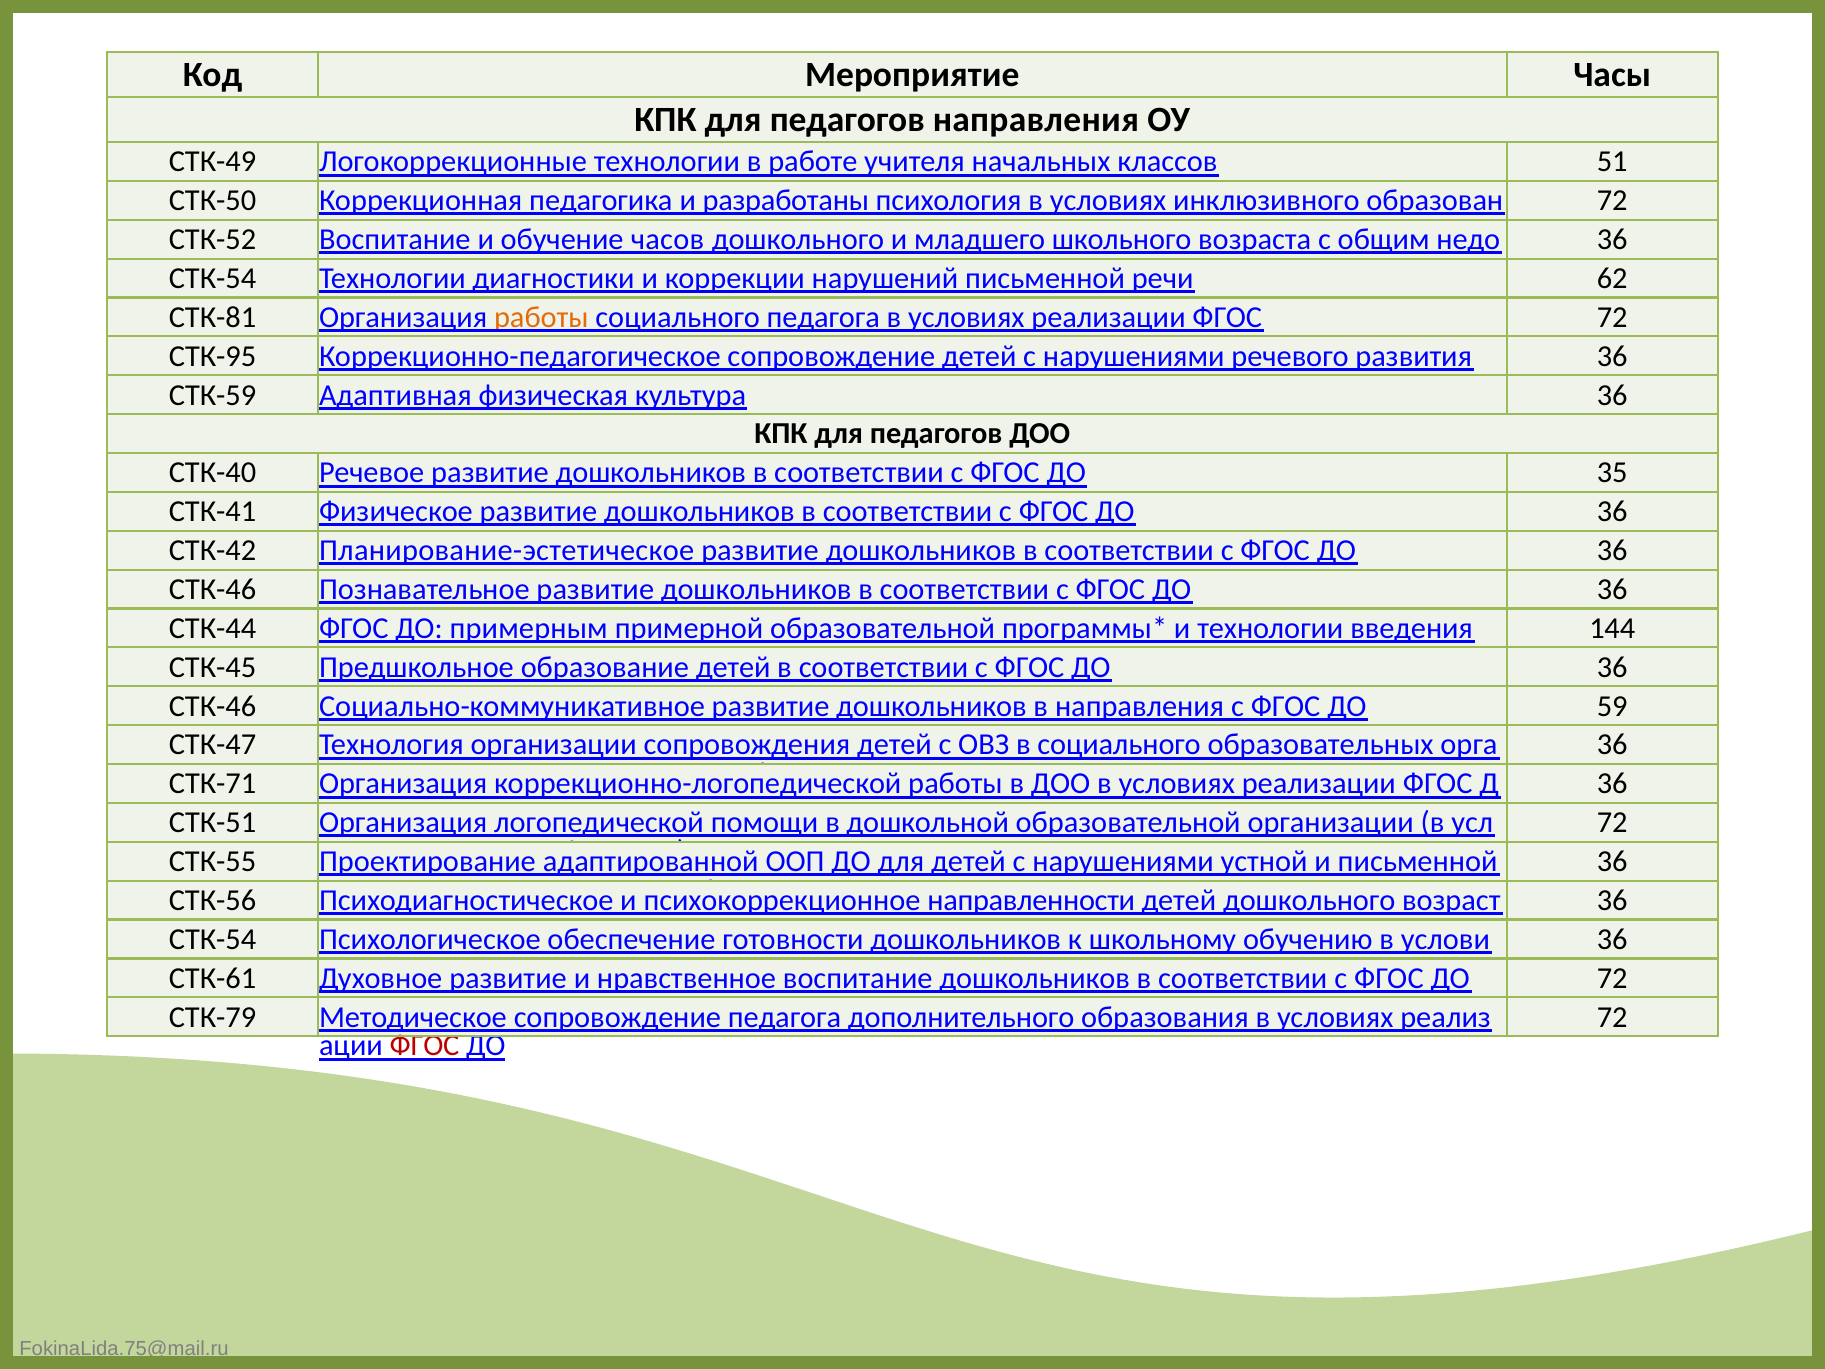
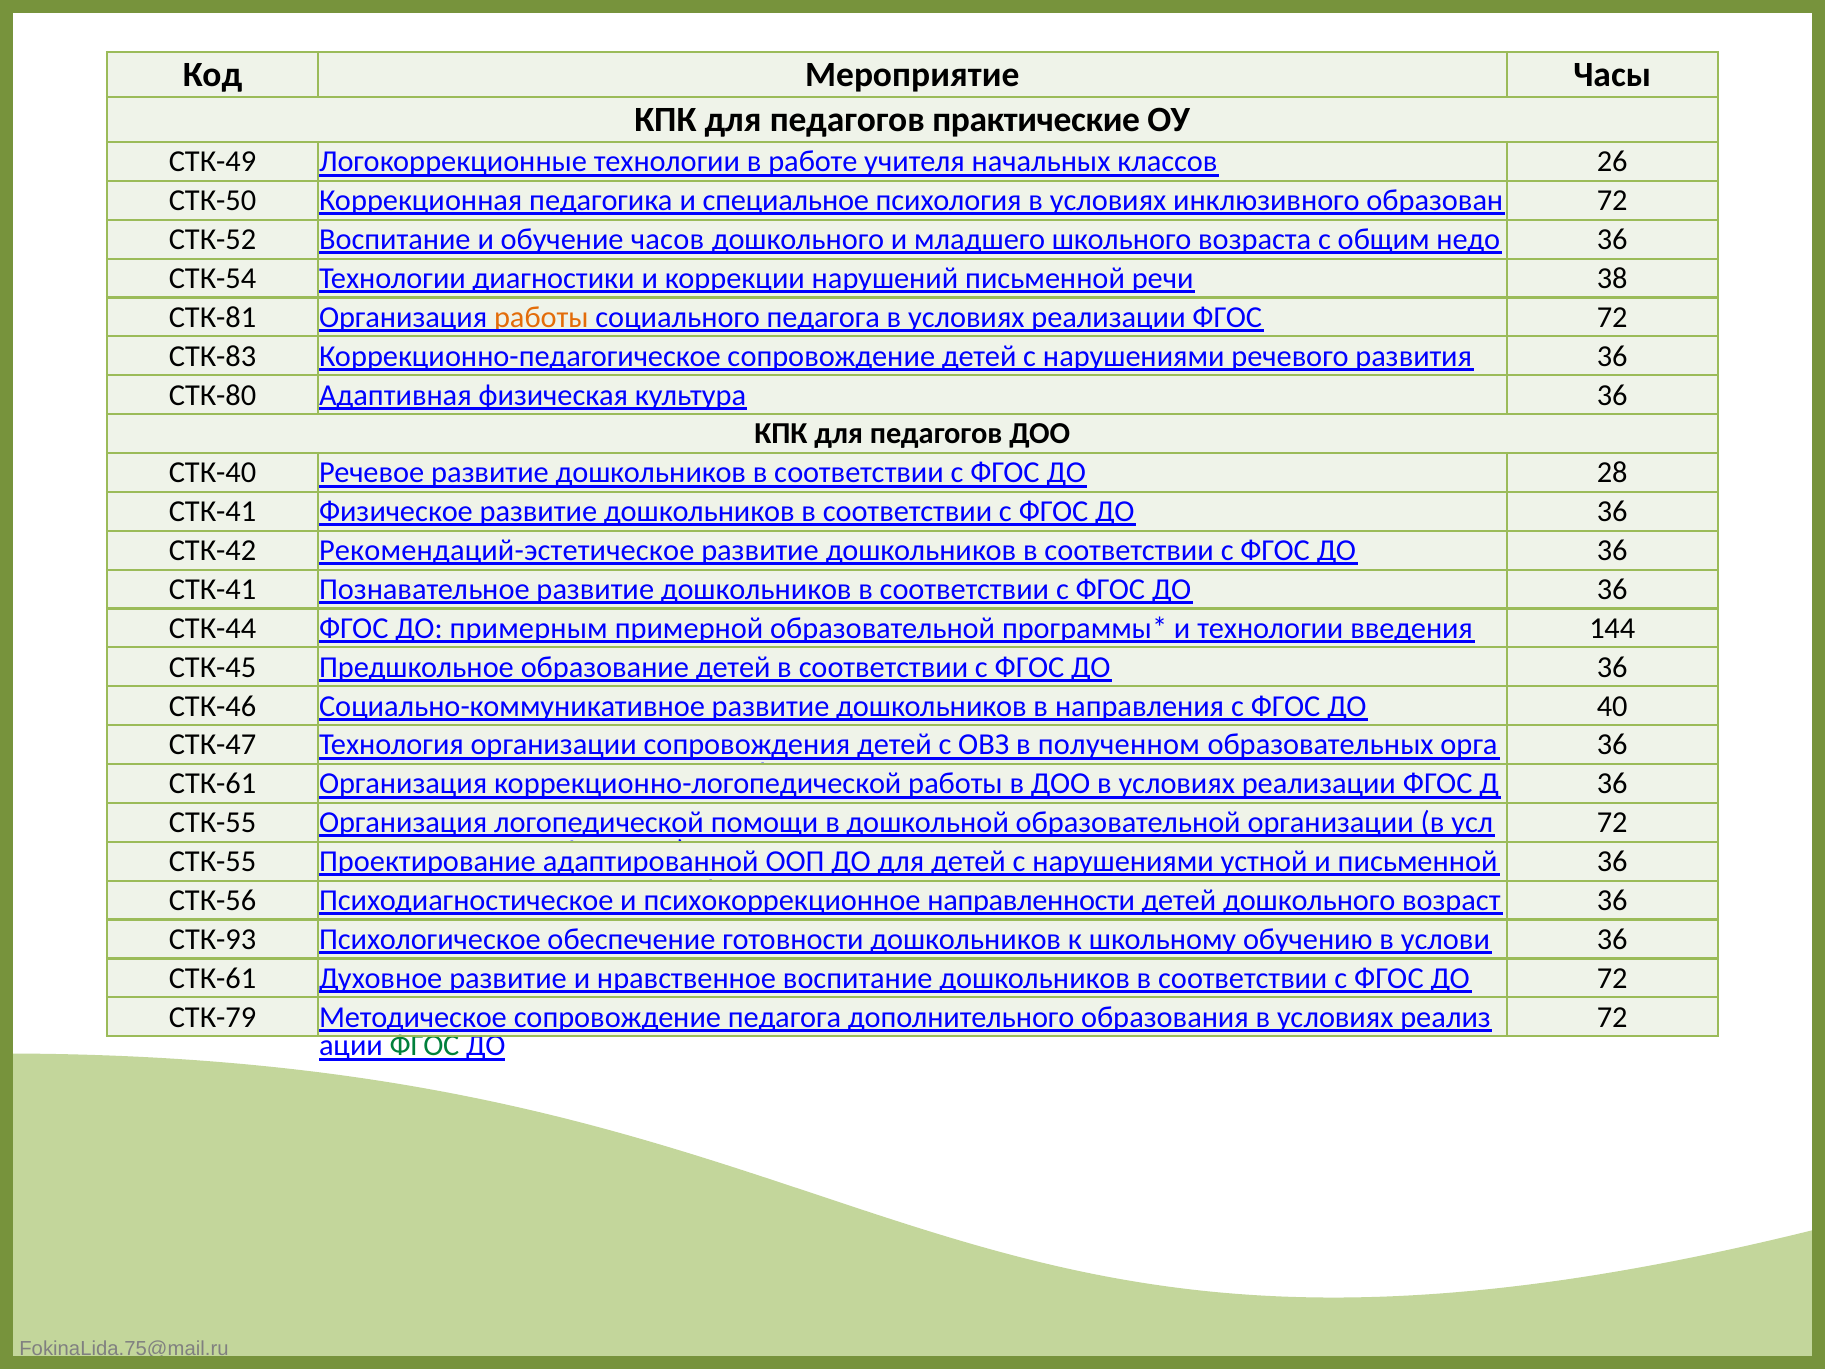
педагогов направления: направления -> практические (1036, 120)
51: 51 -> 26 (1612, 162)
разработаны: разработаны -> специальное (786, 201)
62: 62 -> 38 (1612, 278)
СТК-95: СТК-95 -> СТК-83 (213, 356)
СТК-59: СТК-59 -> СТК-80 (213, 395)
35: 35 -> 28 (1612, 473)
Планирование-эстетическое: Планирование-эстетическое -> Рекомендаций-эстетическое (507, 550)
СТК-46: СТК-46 -> СТК-41 (213, 589)
59: 59 -> 40 (1612, 706)
в социального: социального -> полученном (1119, 745)
СТК-71: СТК-71 -> СТК-61 (213, 784)
СТК-51: СТК-51 -> СТК-55 (213, 822)
СТК-54: СТК-54 -> СТК-93 (213, 939)
ФГОС colour: red -> green (424, 1046)
